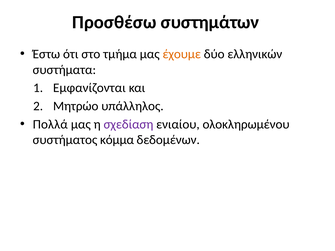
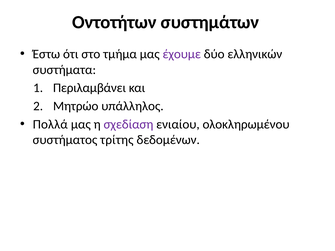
Προσθέσω: Προσθέσω -> Οντοτήτων (114, 22)
έχουμε colour: orange -> purple (182, 54)
Εμφανίζονται: Εμφανίζονται -> Περιλαμβάνει (90, 88)
κόμμα: κόμμα -> τρίτης (117, 140)
